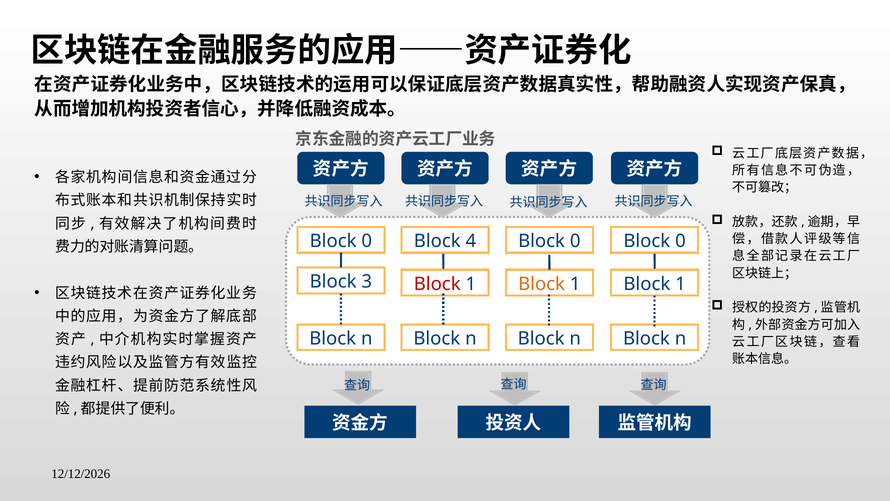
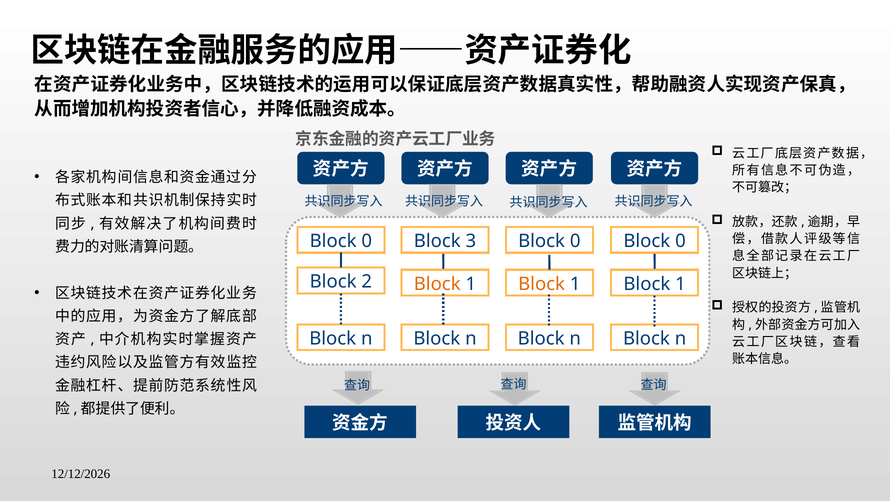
4: 4 -> 3 (471, 241)
3: 3 -> 2 (367, 282)
Block colour: red -> orange (437, 284)
